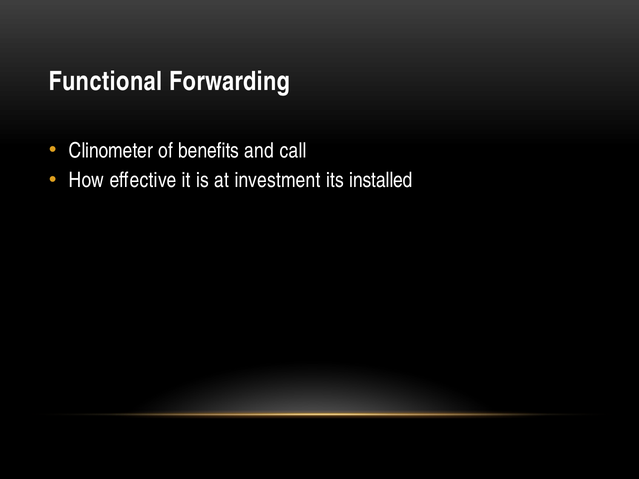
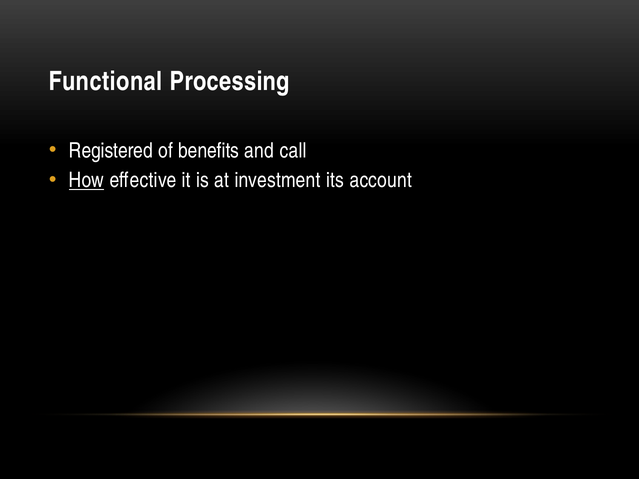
Forwarding: Forwarding -> Processing (230, 82)
Clinometer: Clinometer -> Registered (111, 151)
How underline: none -> present (87, 180)
installed: installed -> account (381, 180)
